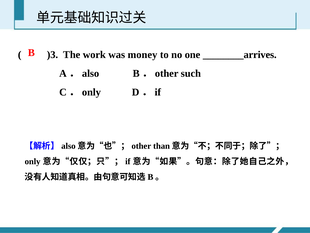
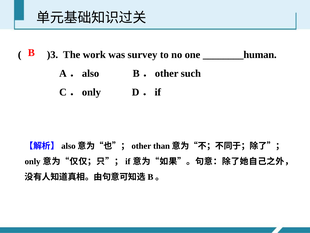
money: money -> survey (142, 55)
________arrives: ________arrives -> ________human (240, 55)
